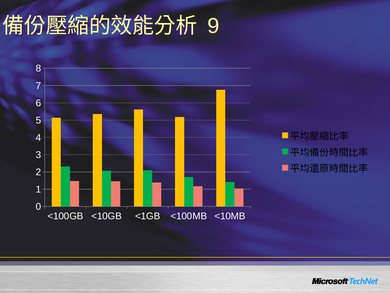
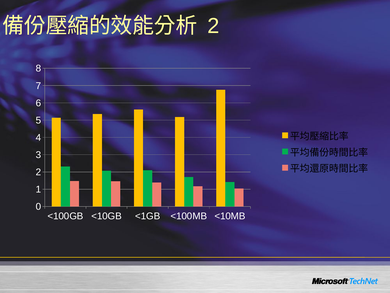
9: 9 -> 2 (213, 26)
